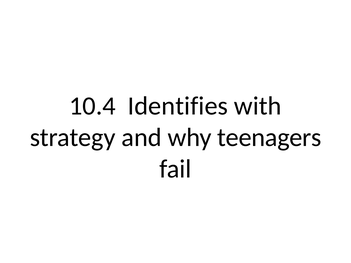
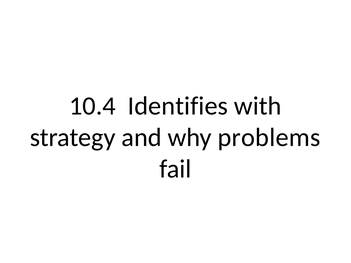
teenagers: teenagers -> problems (269, 138)
